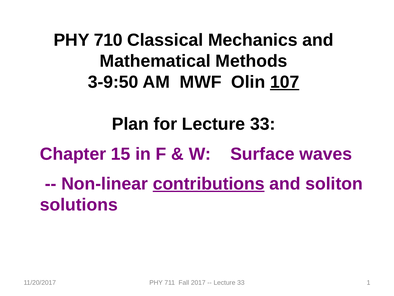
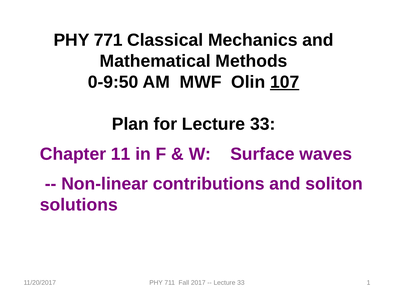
710: 710 -> 771 (108, 40)
3-9:50: 3-9:50 -> 0-9:50 (113, 82)
15: 15 -> 11 (121, 154)
contributions underline: present -> none (209, 184)
